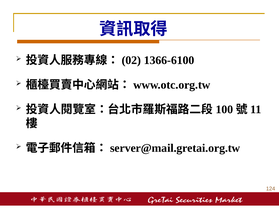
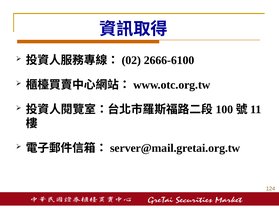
1366-6100: 1366-6100 -> 2666-6100 (169, 60)
